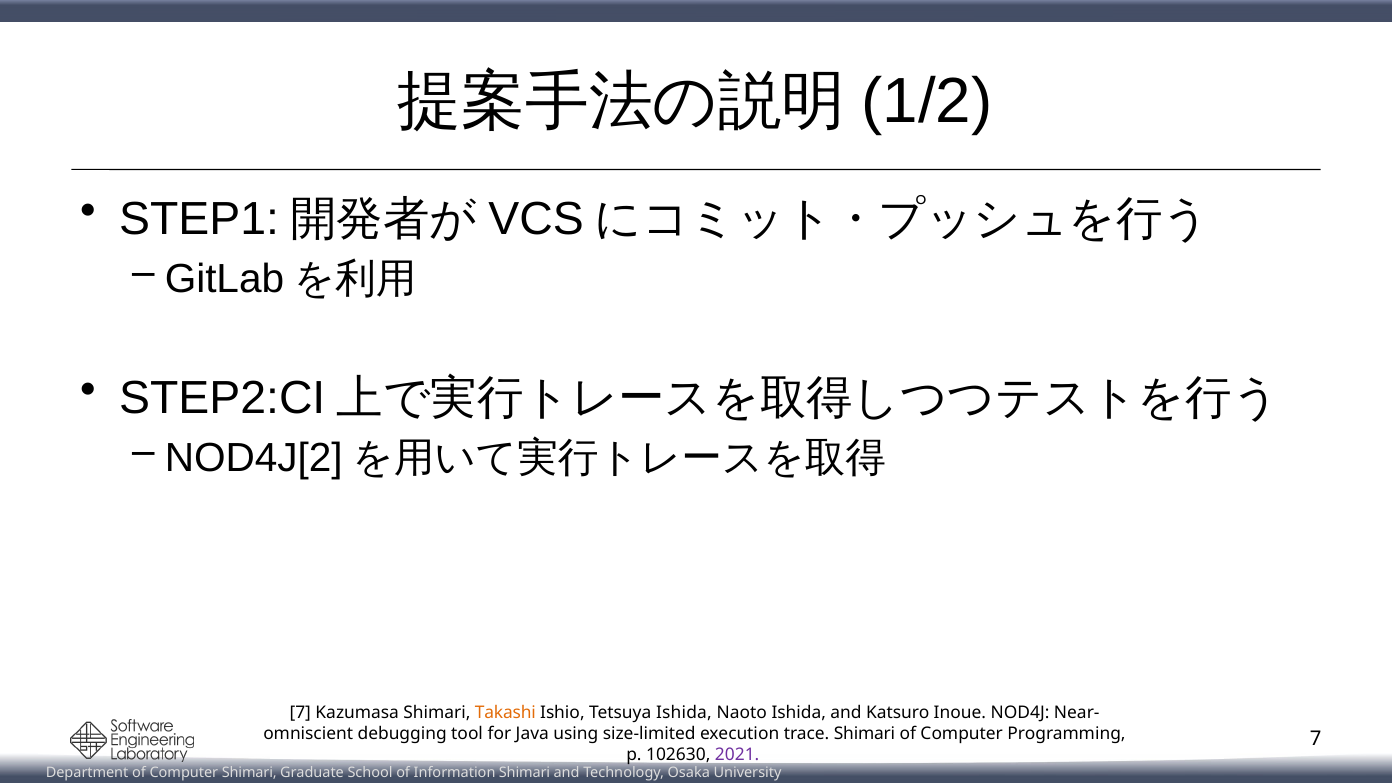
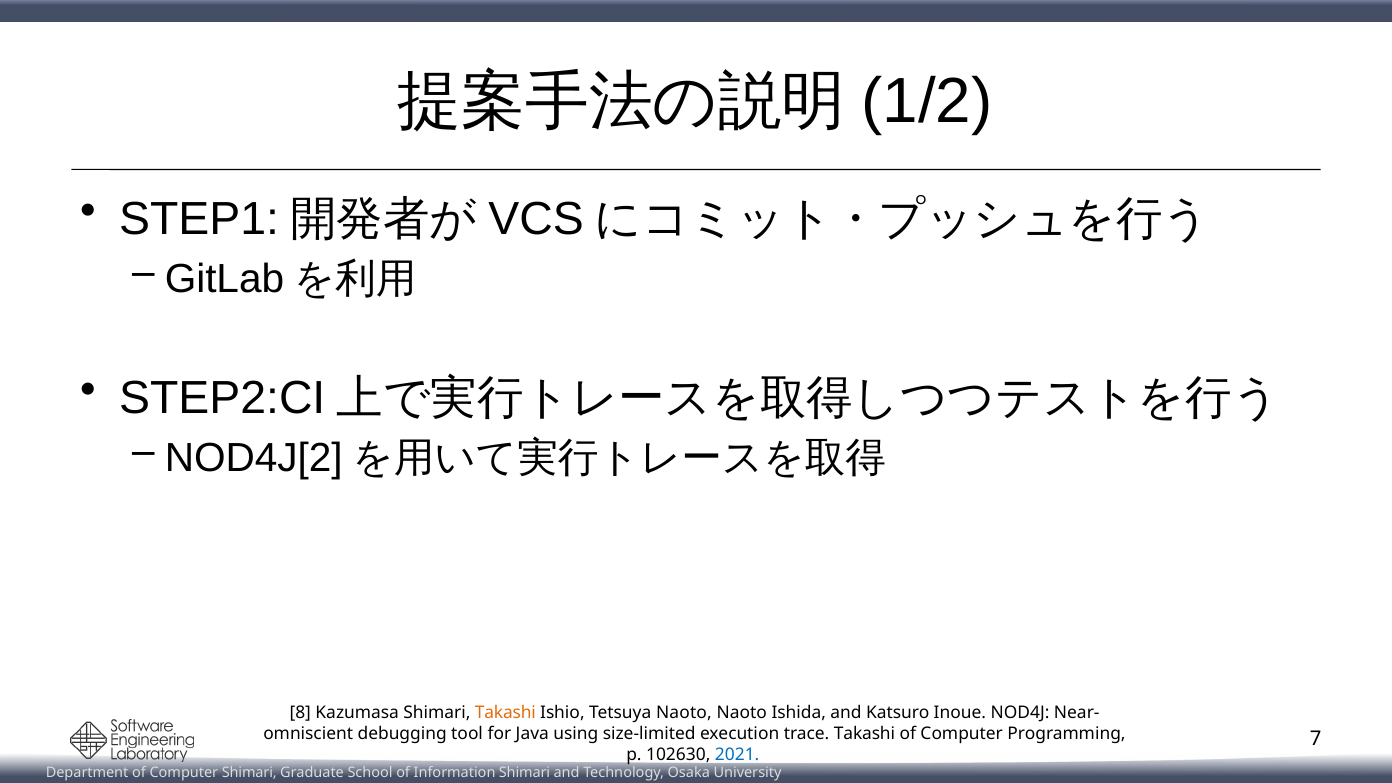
7: 7 -> 8 (300, 713)
Tetsuya Ishida: Ishida -> Naoto (684, 713)
trace Shimari: Shimari -> Takashi (864, 733)
2021 colour: purple -> blue (737, 754)
